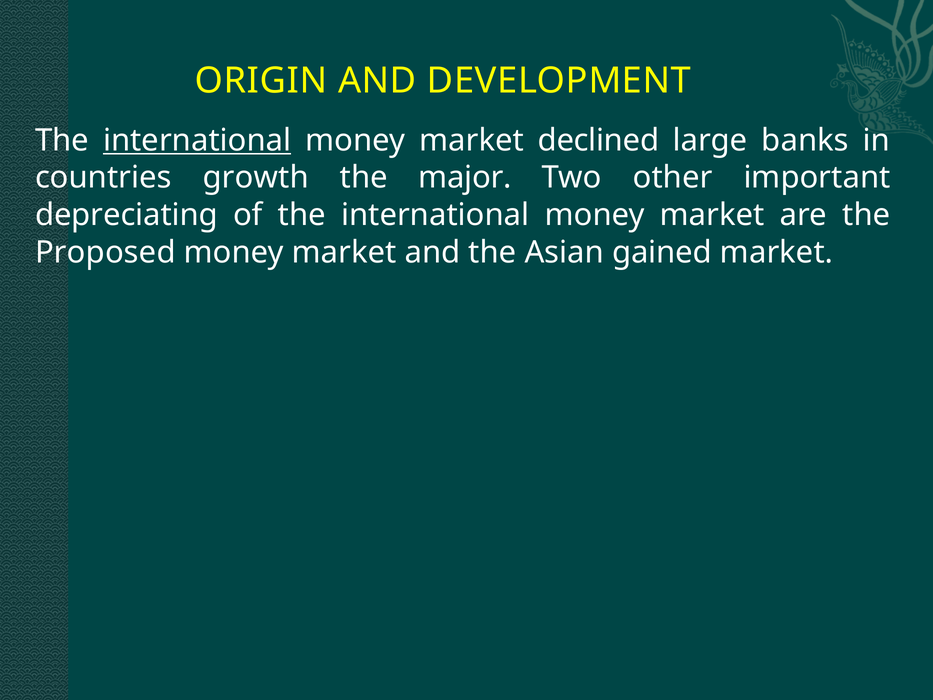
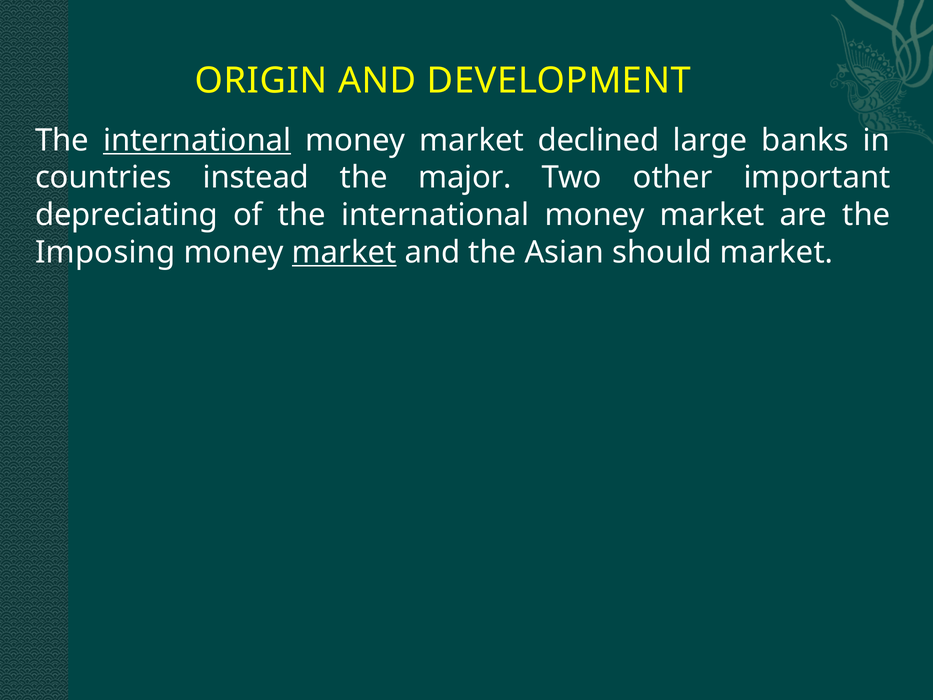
growth: growth -> instead (256, 178)
Proposed: Proposed -> Imposing (105, 252)
market underline: none -> present (344, 252)
gained: gained -> should (662, 252)
